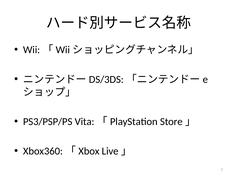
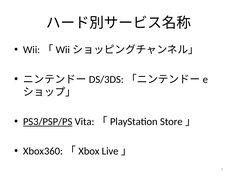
PS3/PSP/PS underline: none -> present (48, 121)
